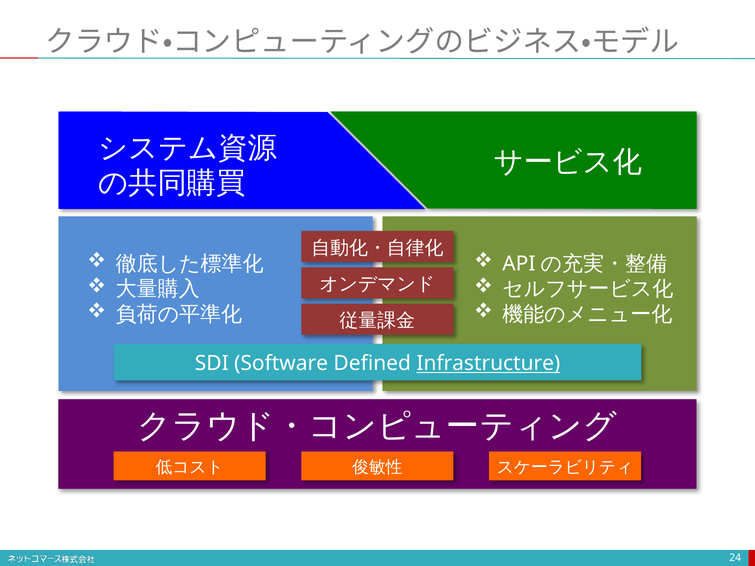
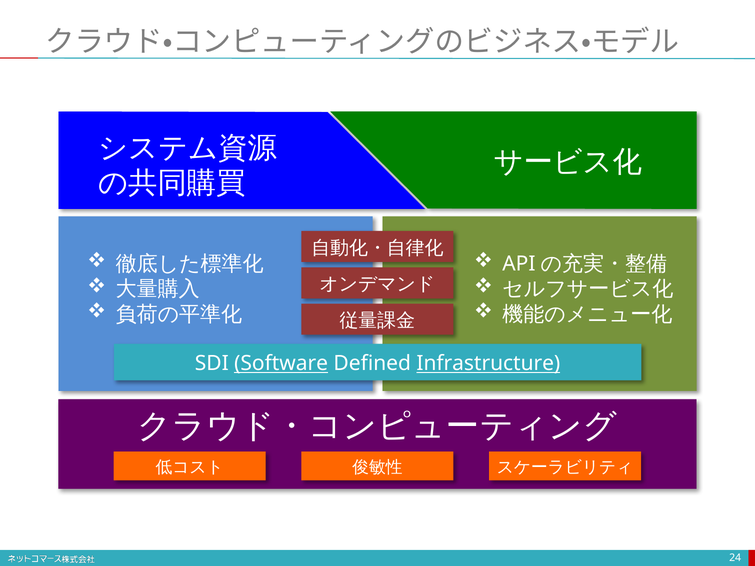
Software underline: none -> present (281, 364)
